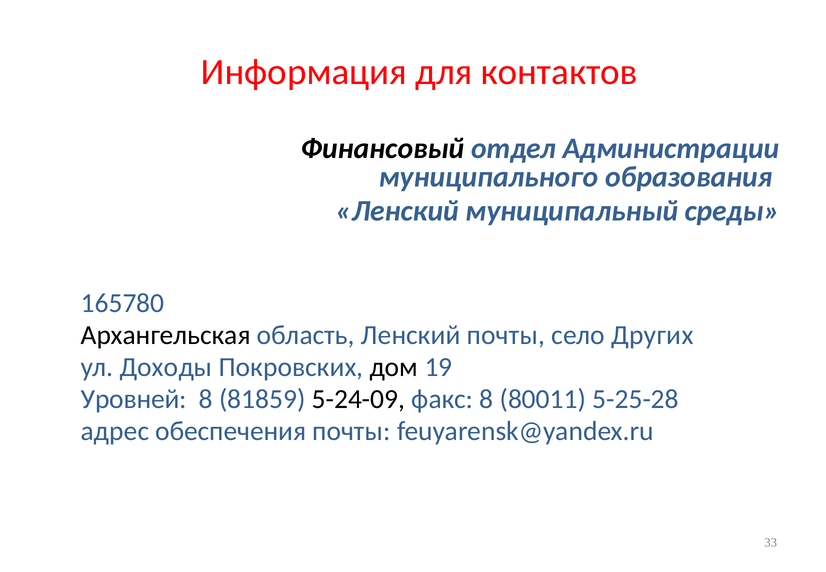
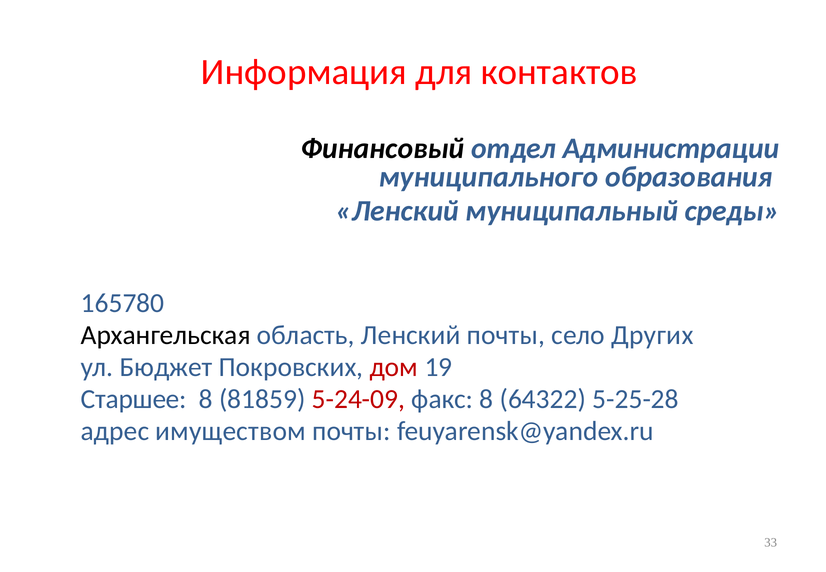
Доходы: Доходы -> Бюджет (166, 367)
дом colour: black -> red (394, 367)
Уровней: Уровней -> Старшее (134, 399)
5-24-09 colour: black -> red (358, 399)
80011: 80011 -> 64322 (543, 399)
обеспечения: обеспечения -> имуществом (231, 431)
